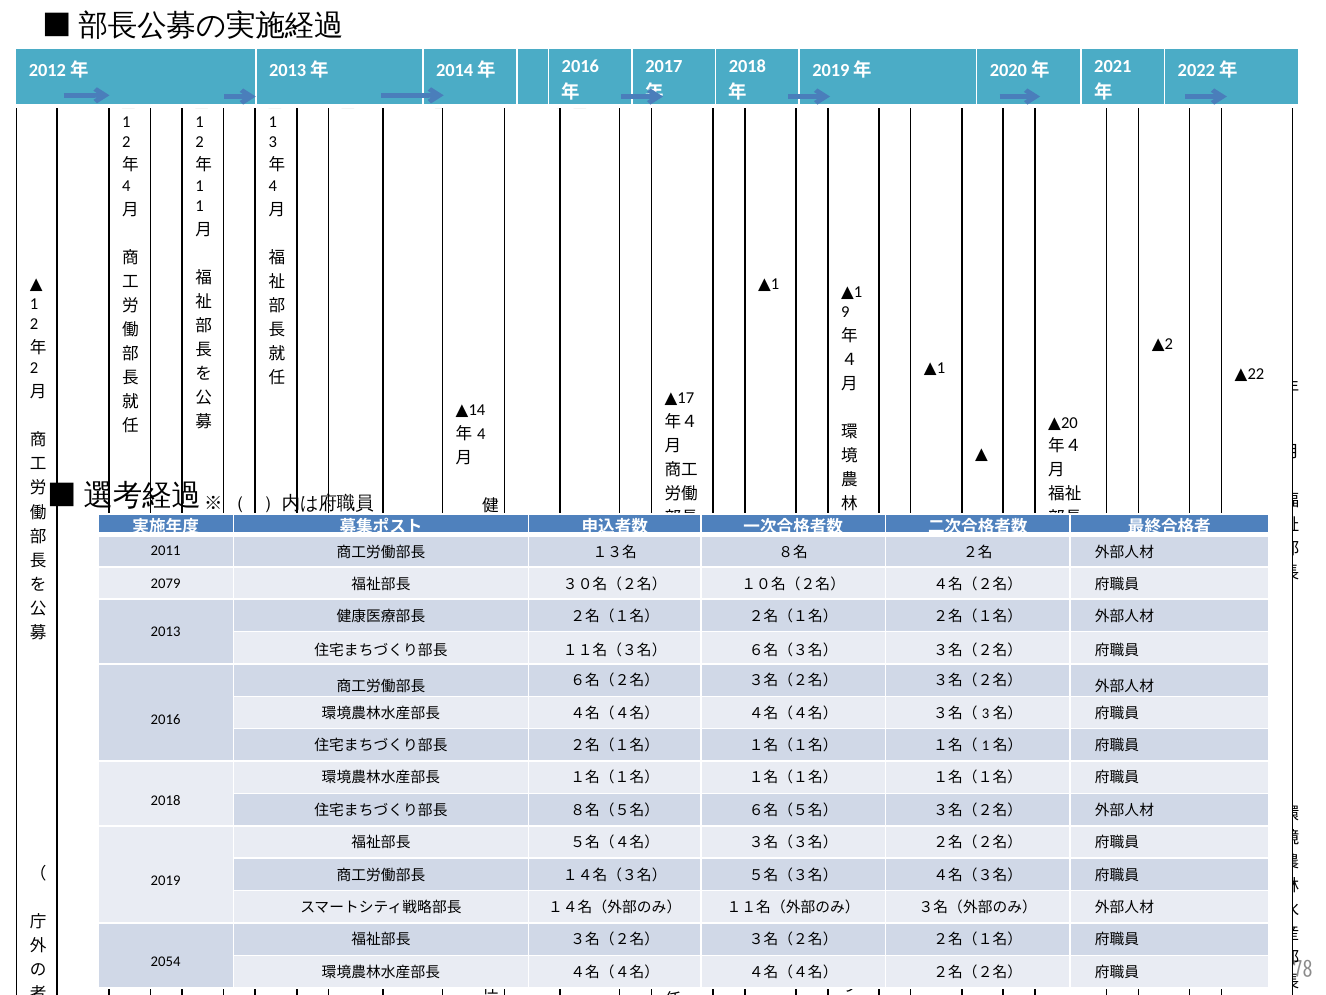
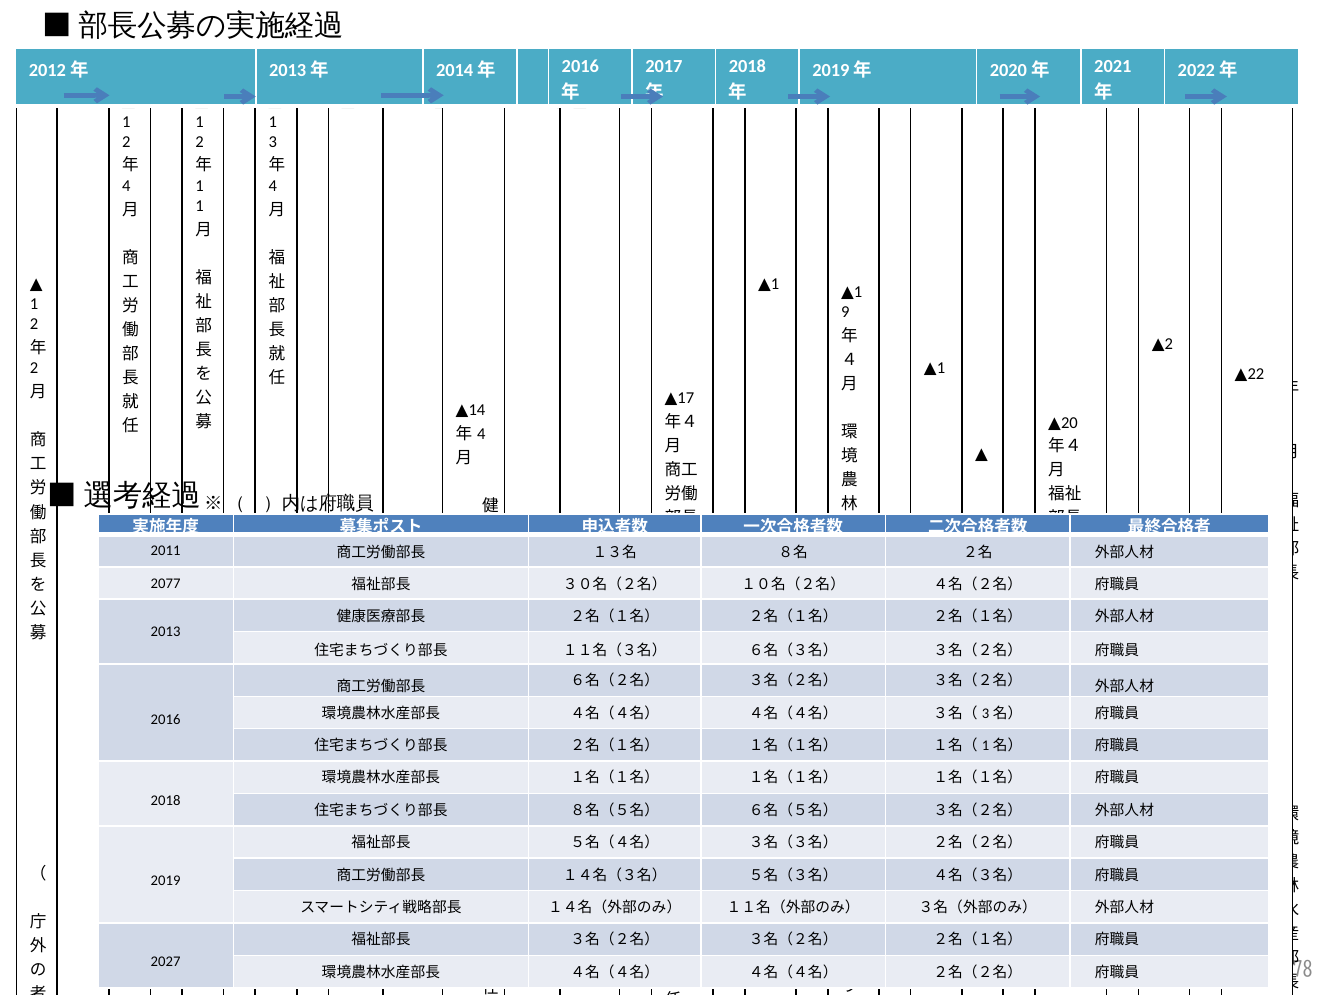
2079: 2079 -> 2077 (166, 583)
2054: 2054 -> 2027 (166, 962)
